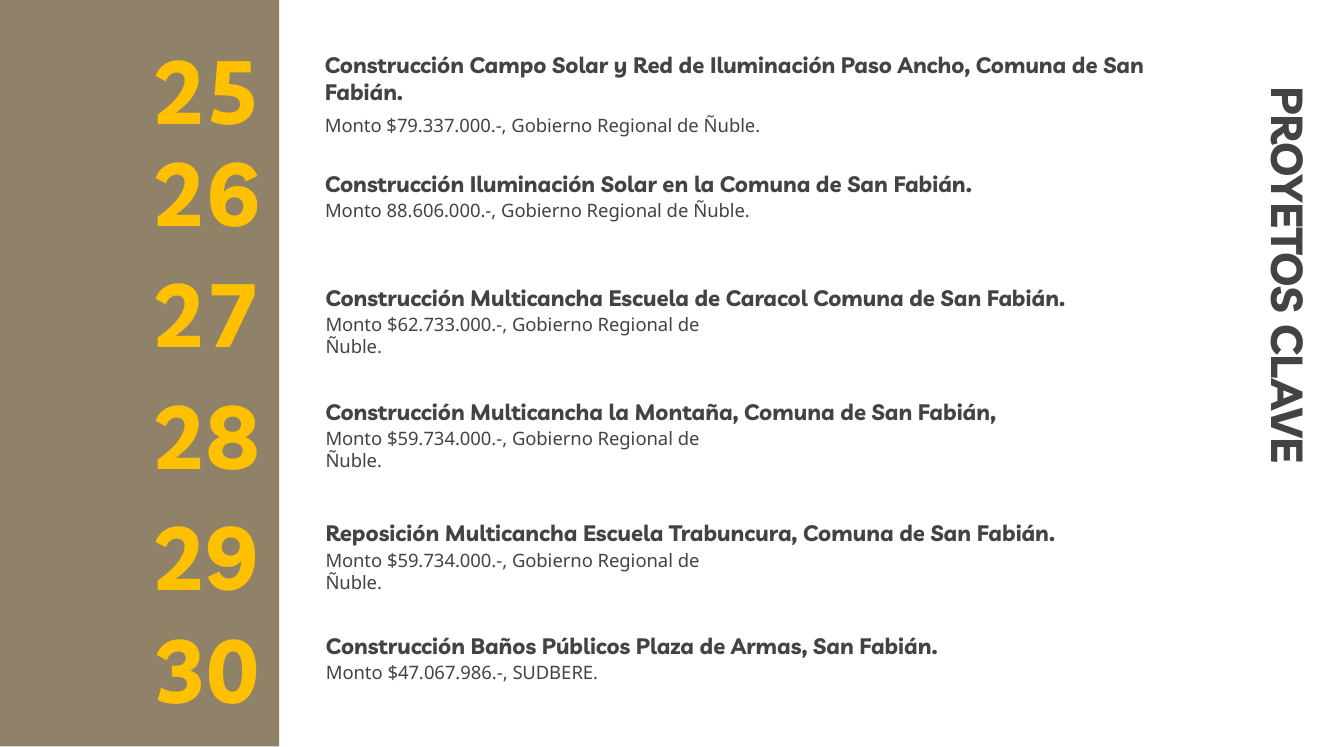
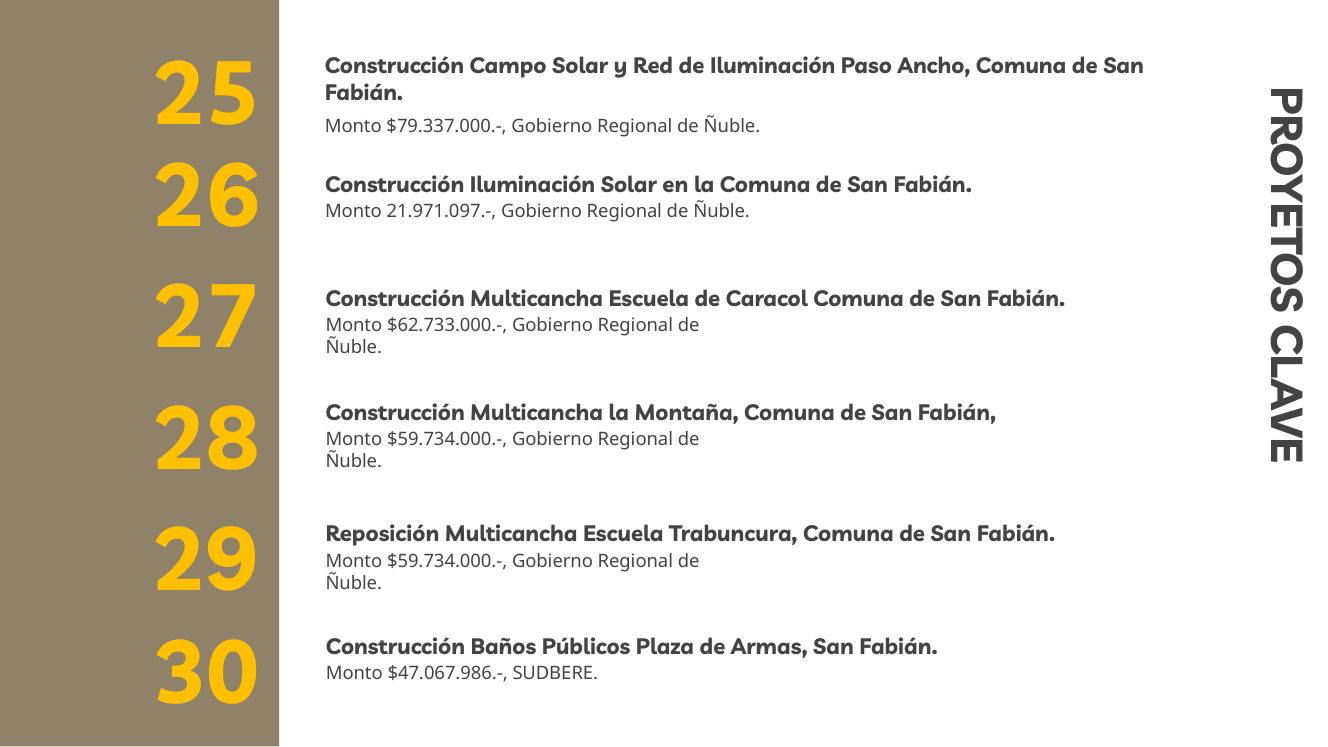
88.606.000.-: 88.606.000.- -> 21.971.097.- (441, 212)
